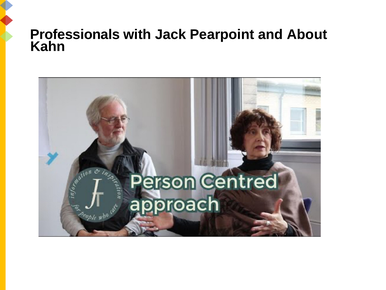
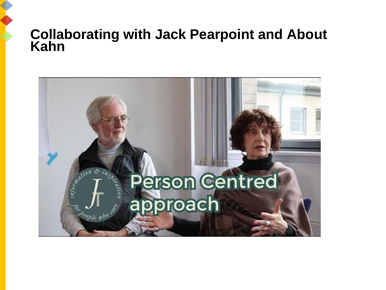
Professionals: Professionals -> Collaborating (75, 34)
